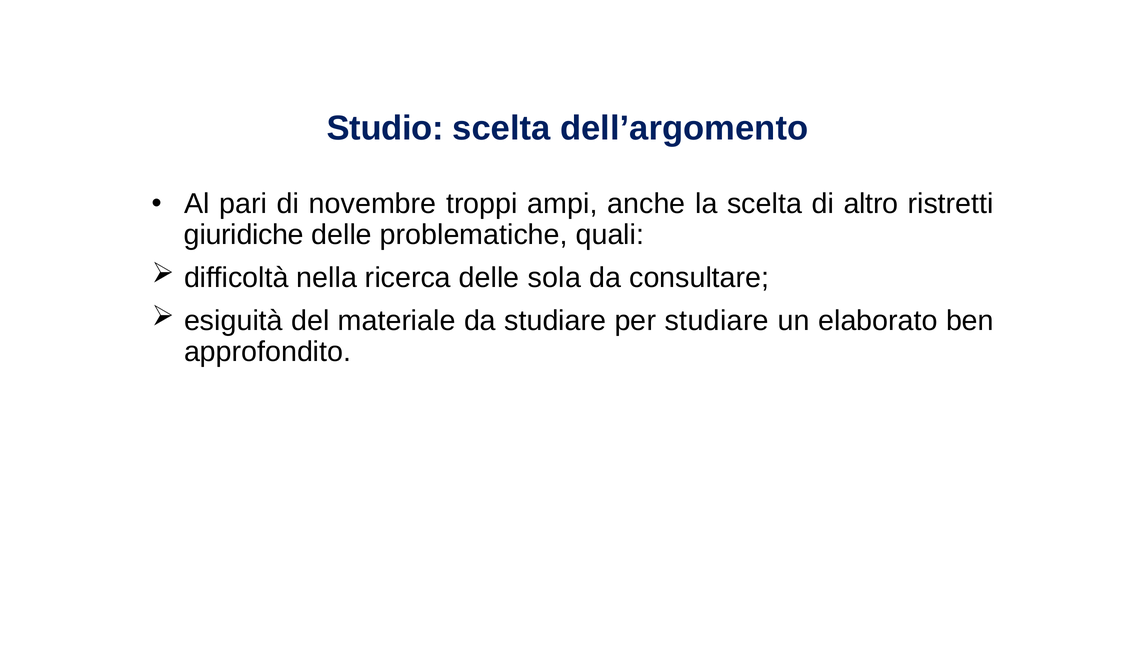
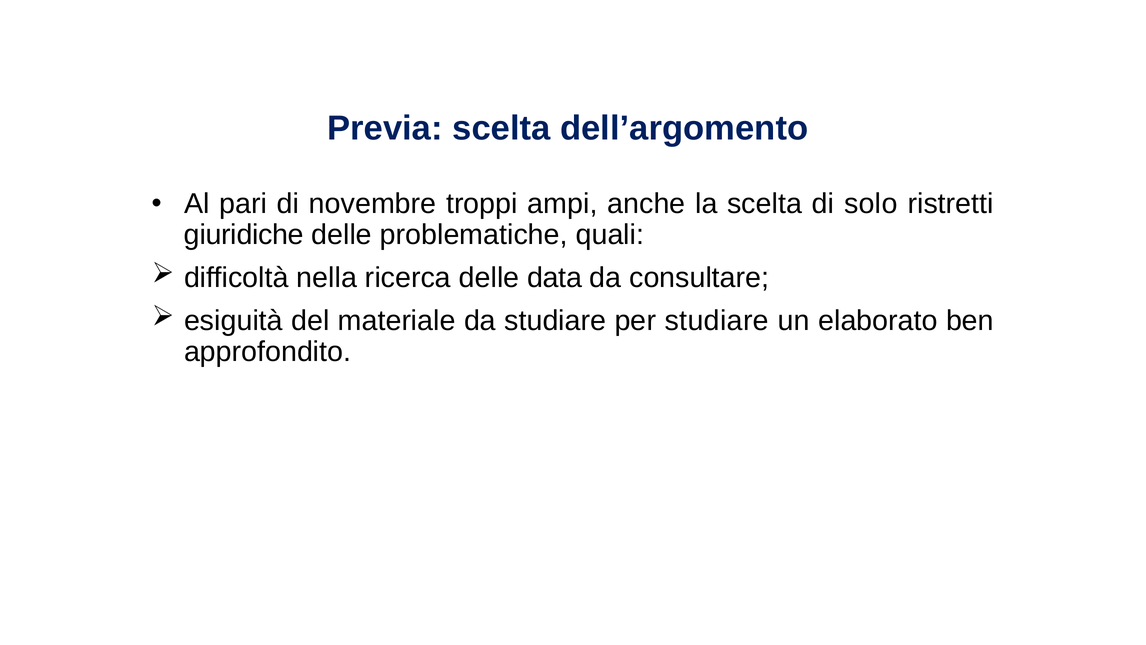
Studio: Studio -> Previa (385, 128)
altro: altro -> solo (871, 204)
sola: sola -> data (555, 278)
